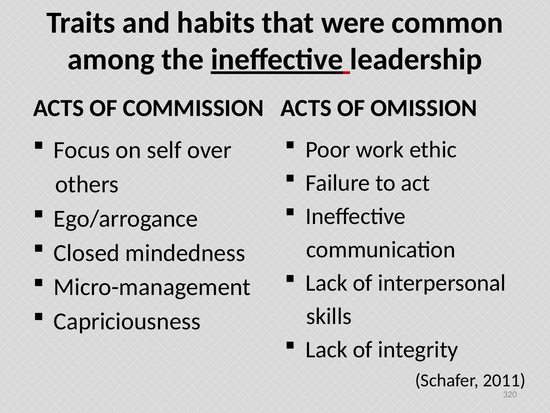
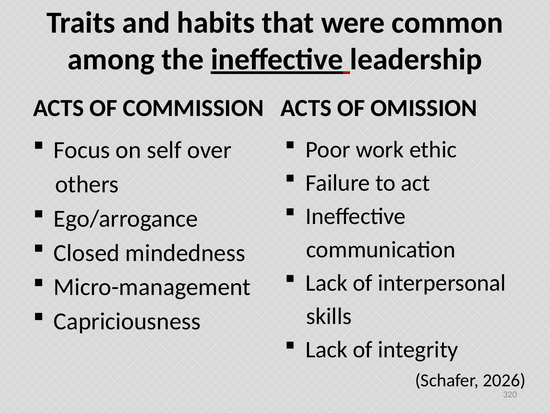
2011: 2011 -> 2026 (504, 380)
